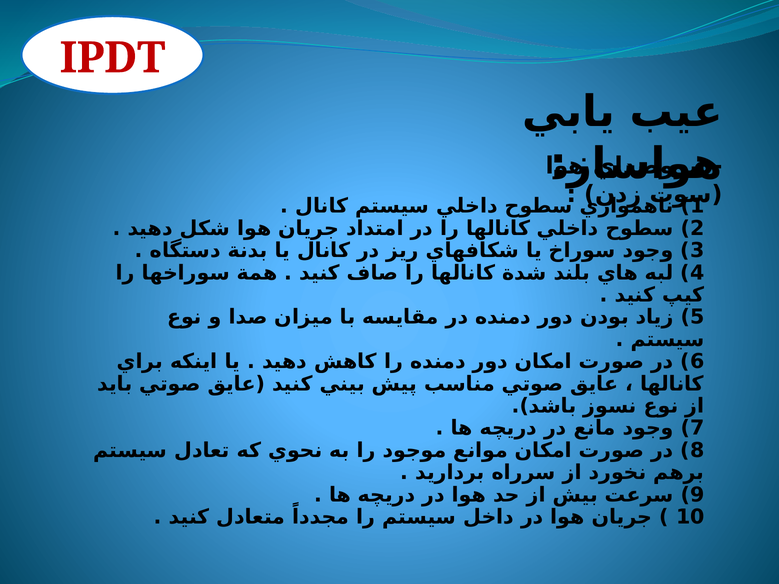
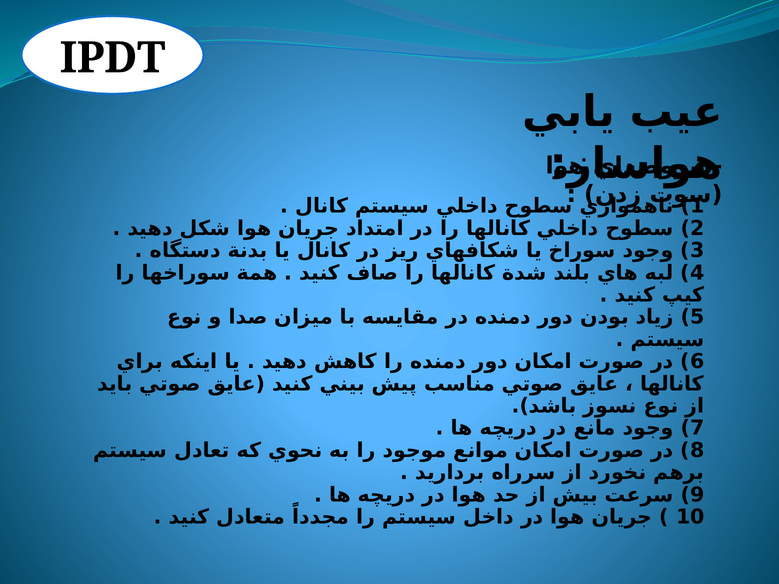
IPDT colour: red -> black (113, 58)
